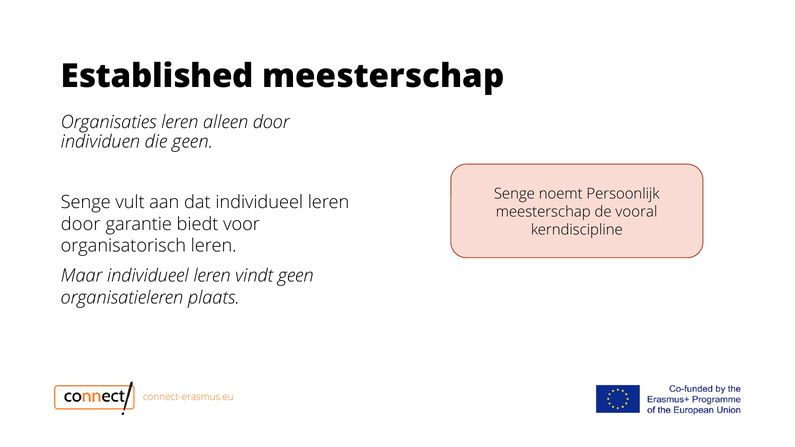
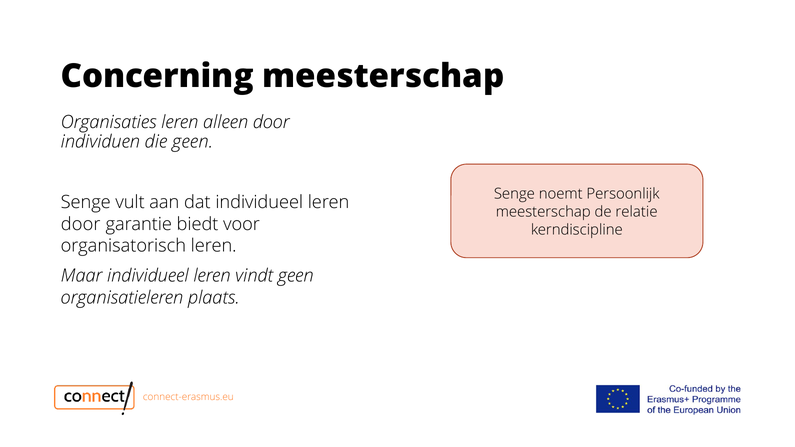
Established: Established -> Concerning (157, 76)
vooral: vooral -> relatie (637, 212)
